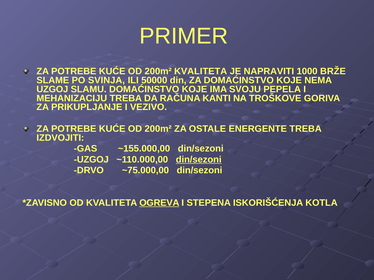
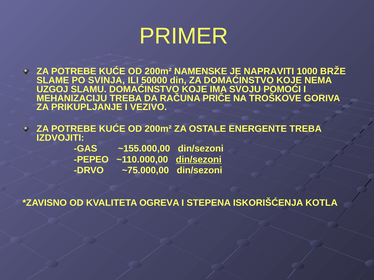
200m² KVALITETA: KVALITETA -> NAMENSKE (201, 71)
PEPELA: PEPELA -> POMOĆI (282, 89)
KANTI: KANTI -> PRIČE (217, 98)
UZGOJ: UZGOJ -> PEPEO (91, 160)
OGREVA underline: present -> none (159, 203)
